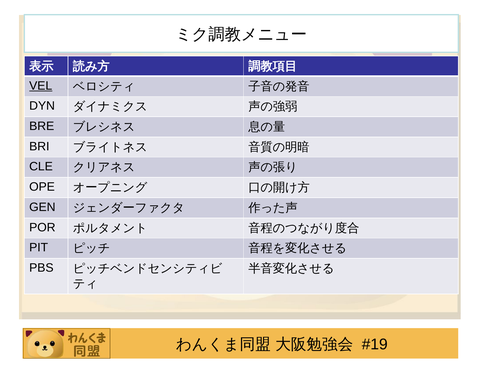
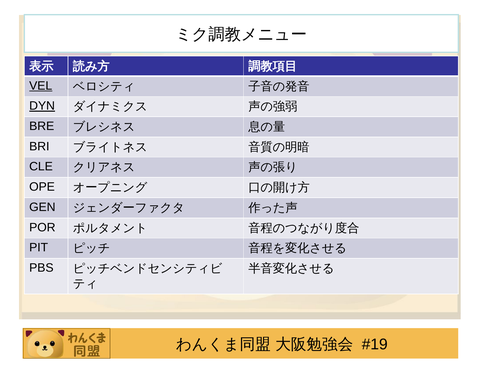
DYN underline: none -> present (42, 106)
